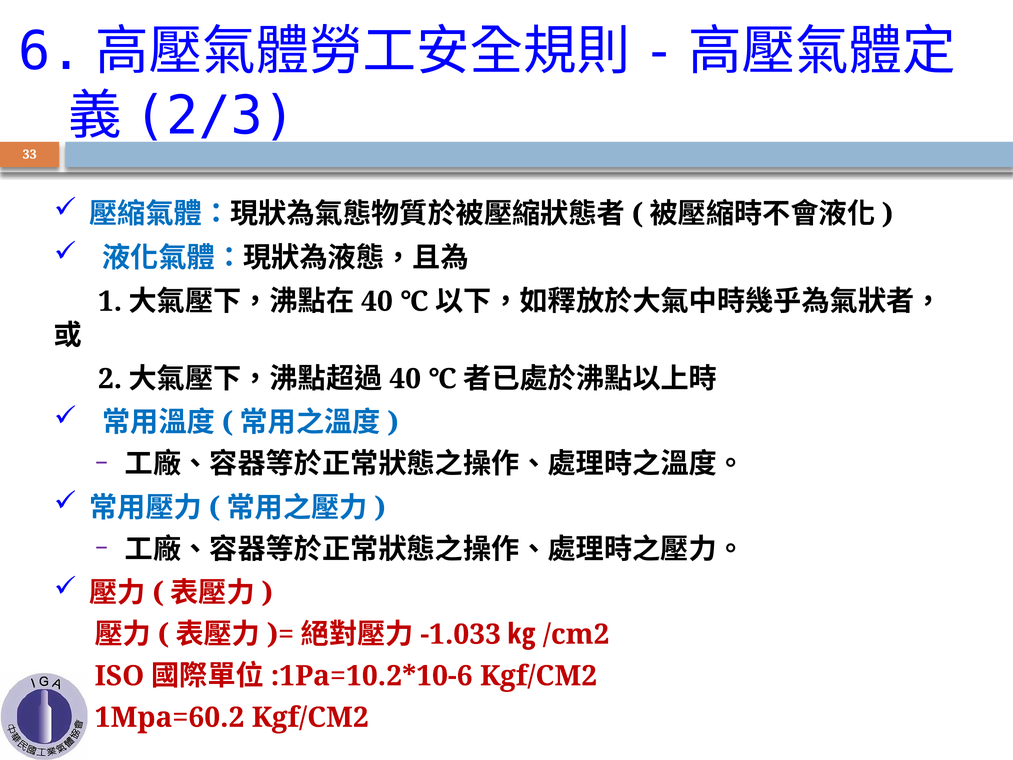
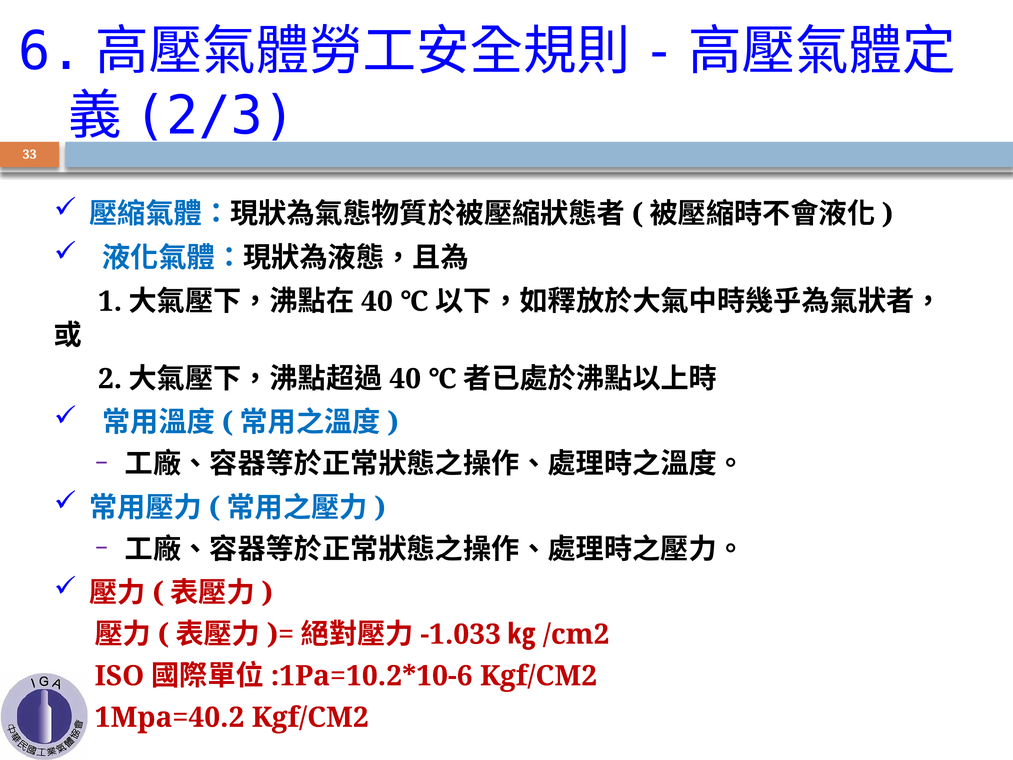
1Mpa=60.2: 1Mpa=60.2 -> 1Mpa=40.2 (169, 717)
